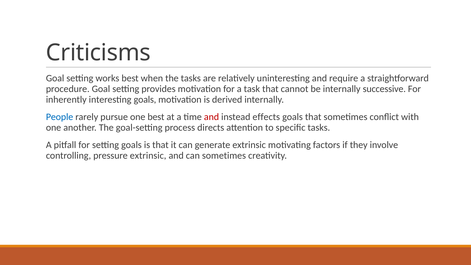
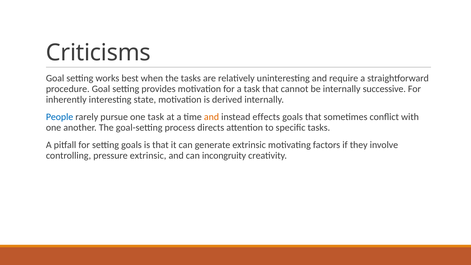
interesting goals: goals -> state (145, 100)
one best: best -> task (156, 117)
and colour: red -> orange (212, 117)
can sometimes: sometimes -> incongruity (224, 156)
